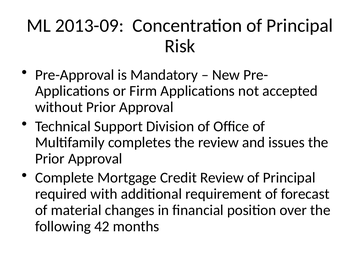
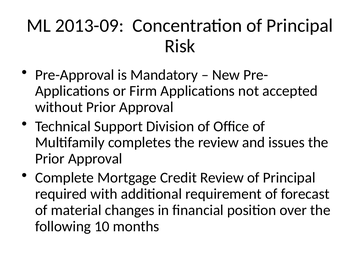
42: 42 -> 10 (102, 226)
